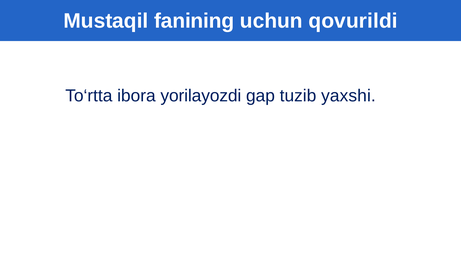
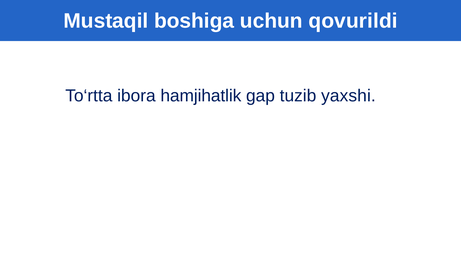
fanining: fanining -> boshiga (194, 21)
yorilayozdi: yorilayozdi -> hamjihatlik (201, 96)
